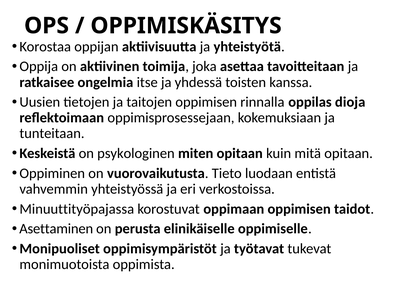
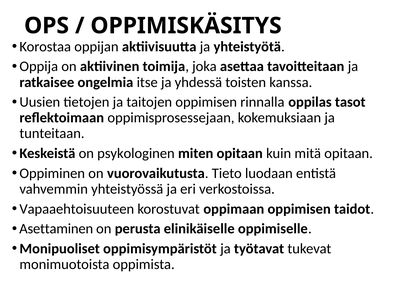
dioja: dioja -> tasot (350, 102)
Minuuttityöpajassa: Minuuttityöpajassa -> Vapaaehtoisuuteen (77, 209)
